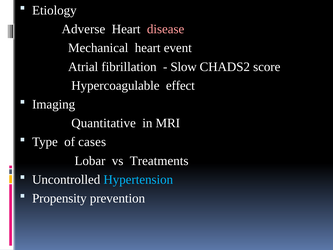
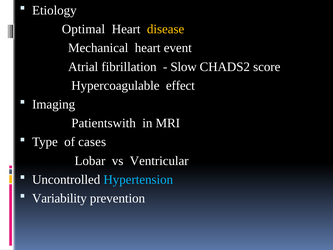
Adverse: Adverse -> Optimal (83, 29)
disease colour: pink -> yellow (166, 29)
Quantitative: Quantitative -> Patientswith (104, 123)
Treatments: Treatments -> Ventricular (159, 161)
Propensity: Propensity -> Variability (59, 198)
